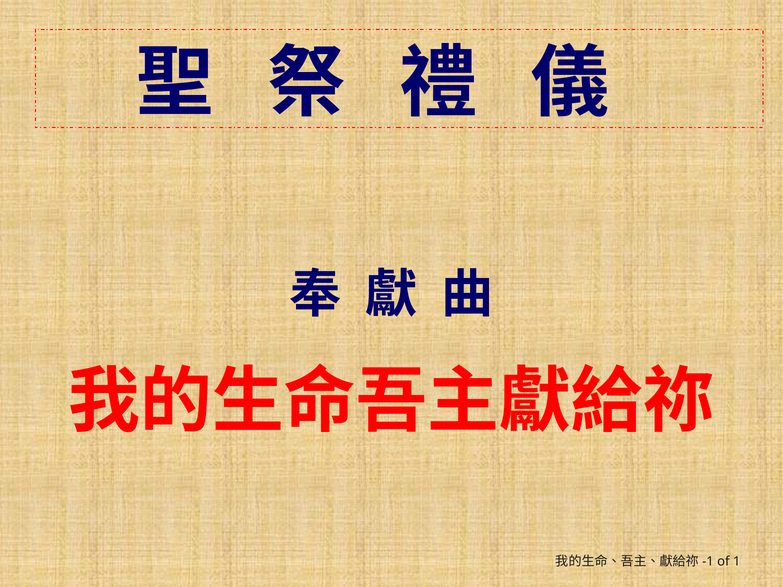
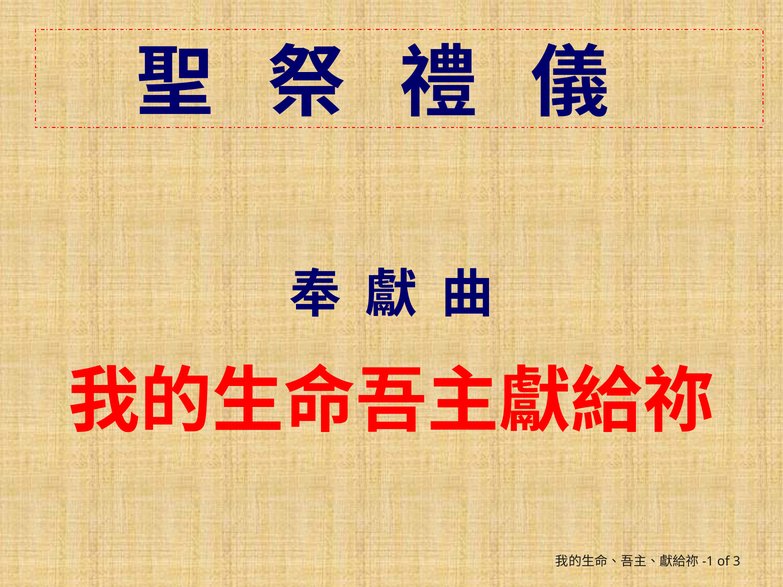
1: 1 -> 3 (737, 562)
